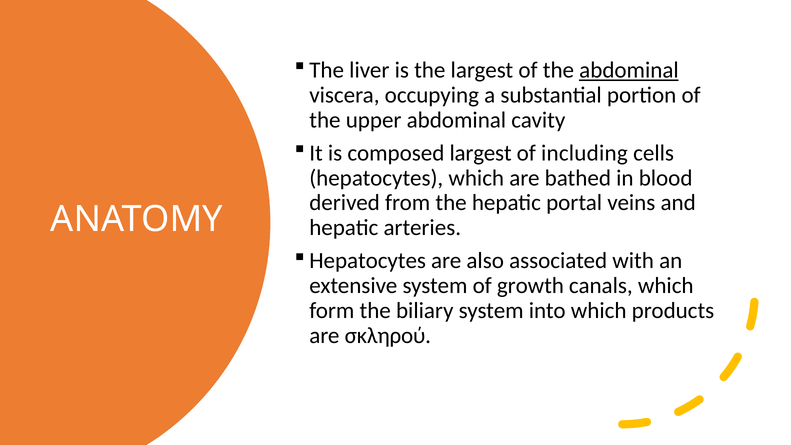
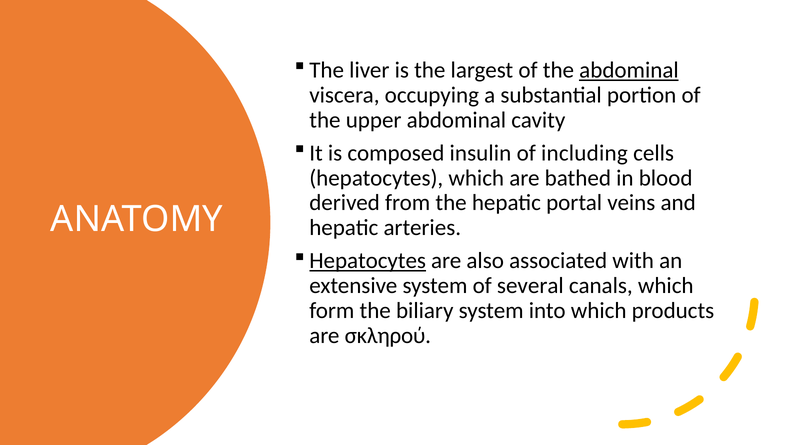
composed largest: largest -> insulin (480, 153)
Hepatocytes underline: none -> present (368, 261)
growth: growth -> several (530, 286)
